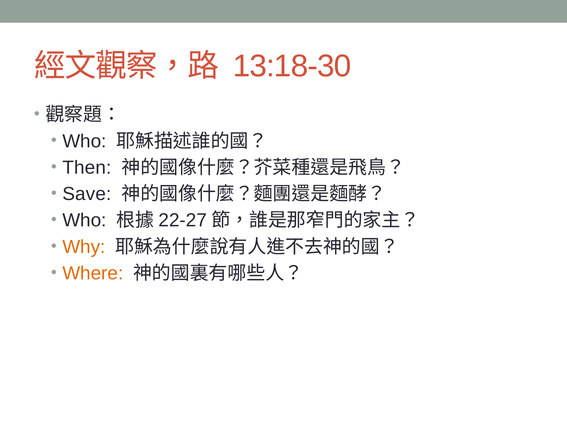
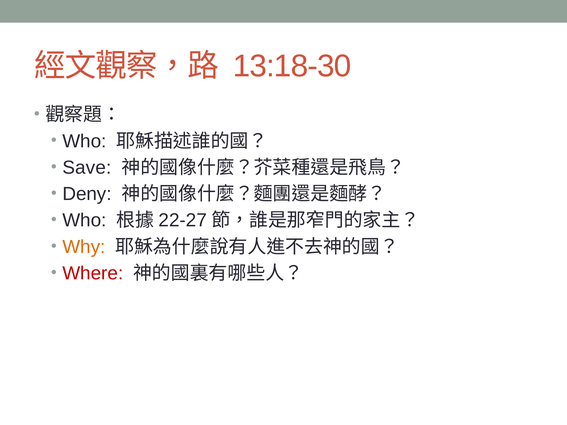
Then: Then -> Save (87, 168)
Save: Save -> Deny (87, 194)
Where colour: orange -> red (93, 273)
